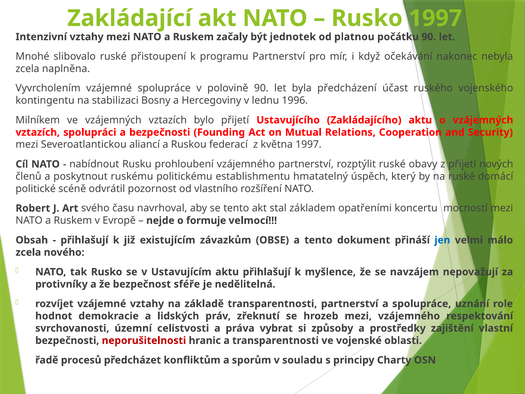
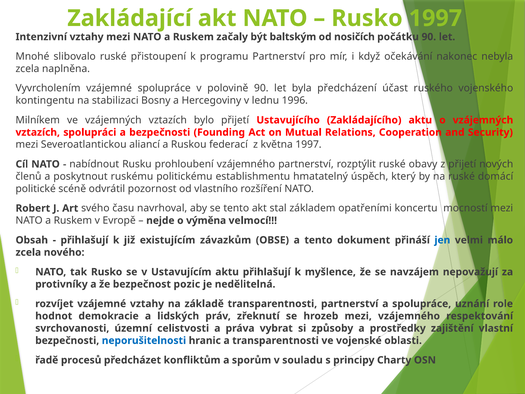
jednotek: jednotek -> baltským (293, 37)
platnou: platnou -> nosičích (354, 37)
formuje: formuje -> výměna (206, 220)
sféře: sféře -> pozic (187, 284)
neporušitelnosti colour: red -> blue (144, 340)
